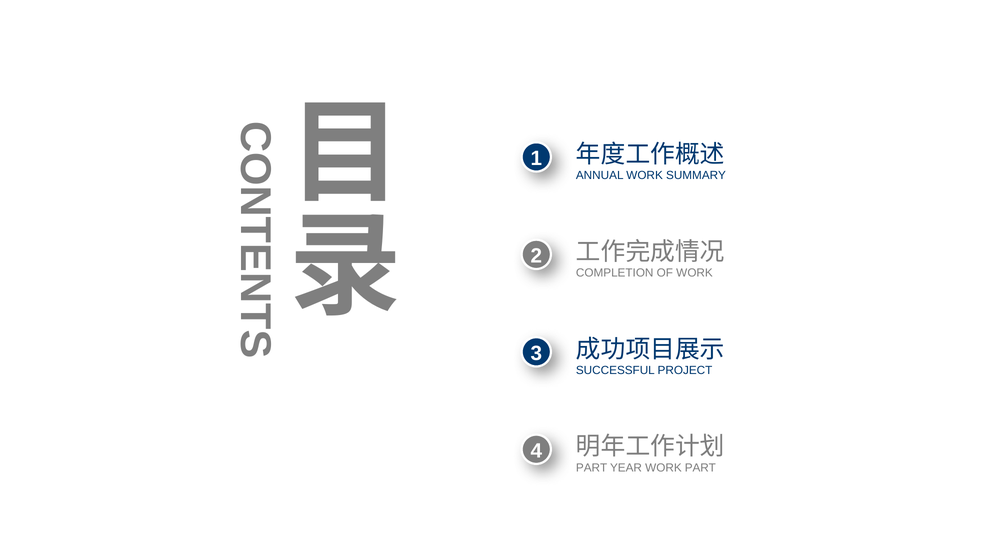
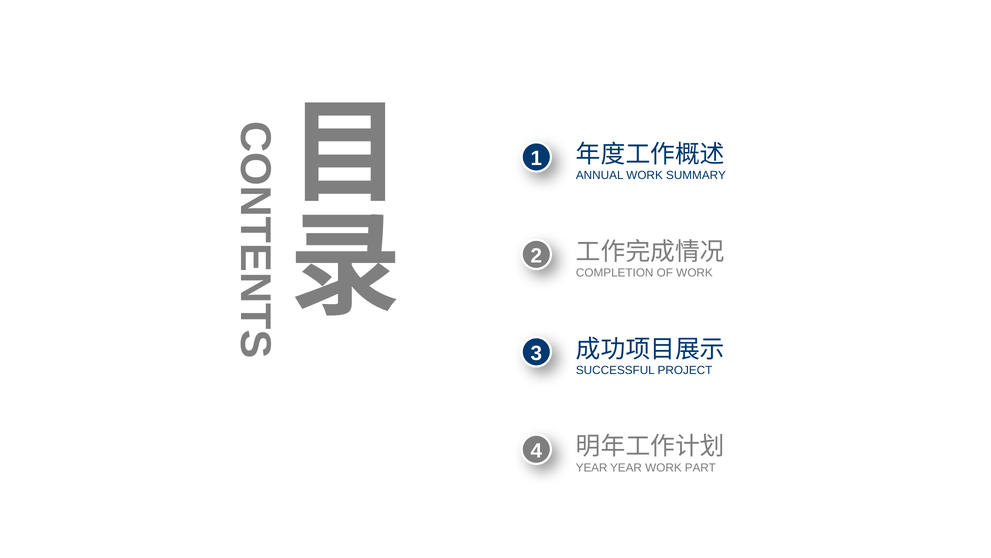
PART: PART -> YEAR (592, 467)
